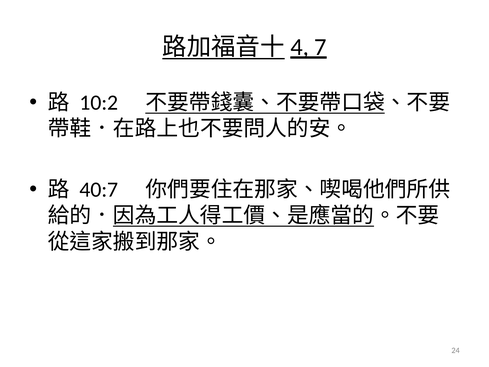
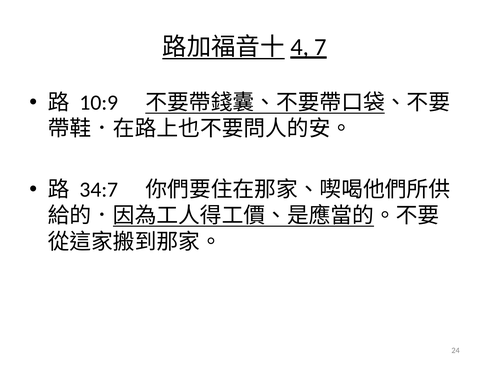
10:2: 10:2 -> 10:9 (99, 103)
40:7: 40:7 -> 34:7 (99, 190)
